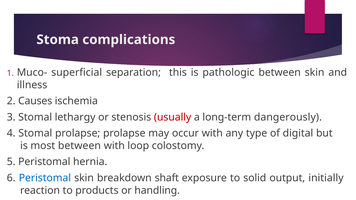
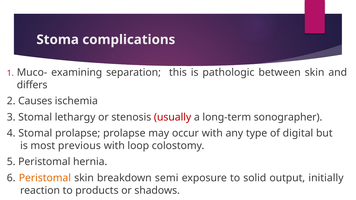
superficial: superficial -> examining (77, 73)
illness: illness -> differs (32, 85)
dangerously: dangerously -> sonographer (288, 117)
most between: between -> previous (79, 146)
Peristomal colour: blue -> orange (45, 178)
shaft: shaft -> semi (167, 178)
handling: handling -> shadows (157, 191)
